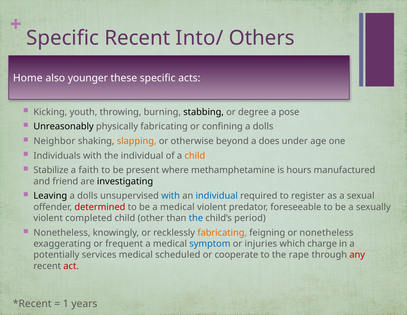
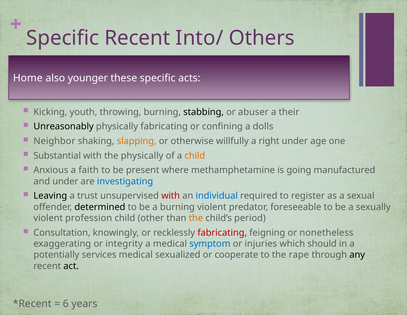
degree: degree -> abuser (253, 112)
pose: pose -> their (289, 112)
beyond: beyond -> willfully (232, 141)
does: does -> right (269, 141)
Individuals: Individuals -> Substantial (57, 155)
the individual: individual -> physically (142, 155)
Stabilize: Stabilize -> Anxious (51, 170)
hours: hours -> going (299, 170)
and friend: friend -> under (65, 181)
investigating colour: black -> blue (125, 181)
dolls: dolls -> trust (87, 196)
with colour: blue -> red (171, 196)
determined colour: red -> black (100, 207)
be a medical: medical -> burning (177, 207)
completed: completed -> profession (89, 218)
the colour: blue -> orange (196, 218)
Nonetheless: Nonetheless -> Consultation (62, 232)
fabricating colour: orange -> red (222, 232)
frequent: frequent -> integrity (124, 243)
charge: charge -> should (322, 243)
scheduled: scheduled -> sexualized (178, 255)
any colour: red -> black (357, 255)
act colour: red -> black (71, 266)
1: 1 -> 6 (66, 303)
